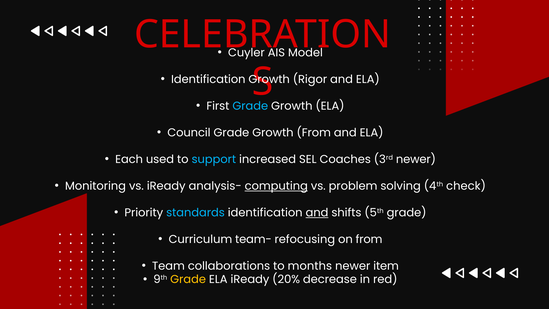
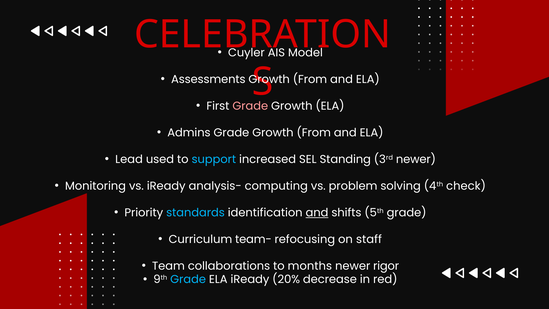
Identification: Identification -> Assessments (208, 79)
Rigor: Rigor -> From (310, 79)
Grade colour: light blue -> pink (250, 106)
Council: Council -> Admins (189, 133)
Each: Each -> Lead (129, 159)
Coaches: Coaches -> Standing (345, 159)
computing underline: present -> none (276, 186)
on from: from -> staff (369, 239)
item: item -> rigor (386, 266)
Grade colour: yellow -> light blue (188, 279)
